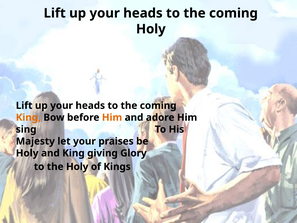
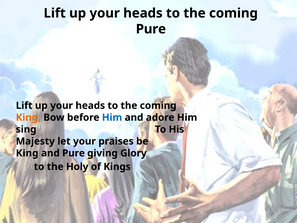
Holy: Holy -> Pure (151, 29)
Him colour: orange -> blue (112, 117)
Holy: Holy -> King (27, 153)
and King: King -> Pure (74, 153)
